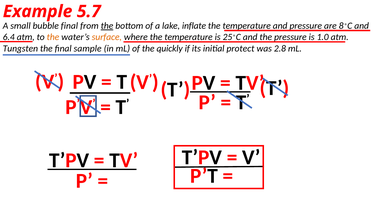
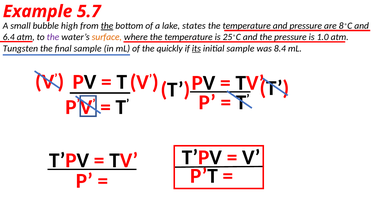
final: final -> high (69, 26)
inflate: inflate -> states (194, 26)
the colour: orange -> purple (53, 37)
its underline: none -> present (196, 48)
initial protect: protect -> sample (240, 48)
2.8: 2.8 -> 8.4 (280, 48)
